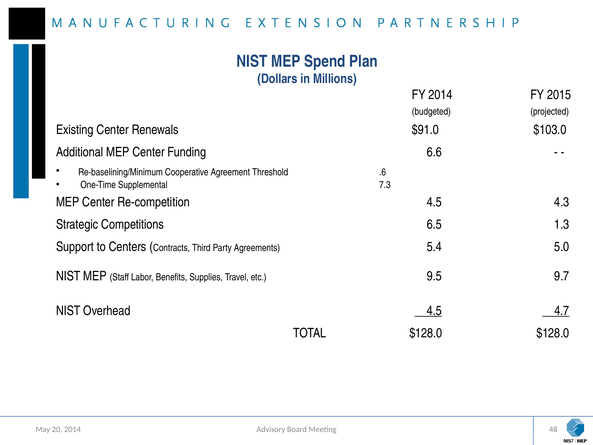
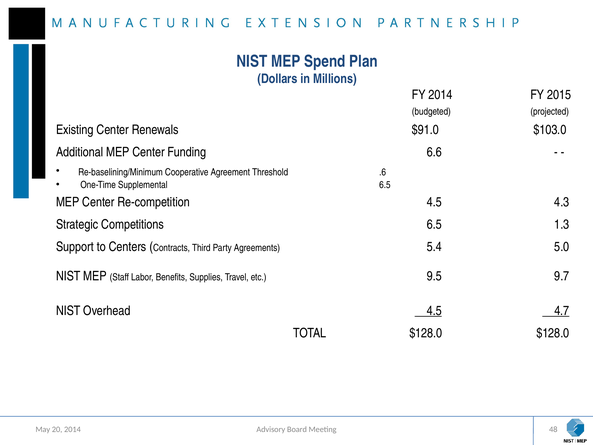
Supplemental 7.3: 7.3 -> 6.5 (385, 185)
